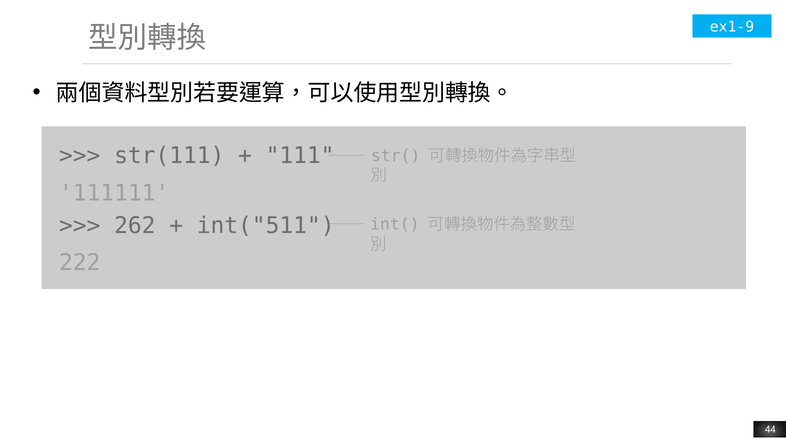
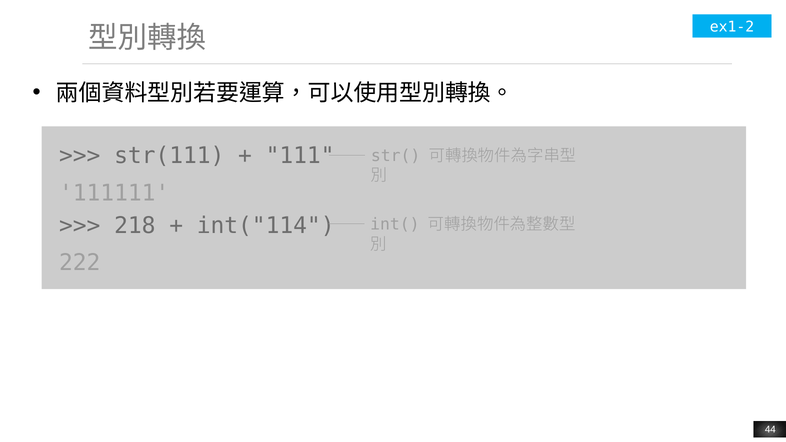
ex1-9: ex1-9 -> ex1-2 (732, 27)
262: 262 -> 218 (135, 226)
int("511: int("511 -> int("114 (266, 226)
